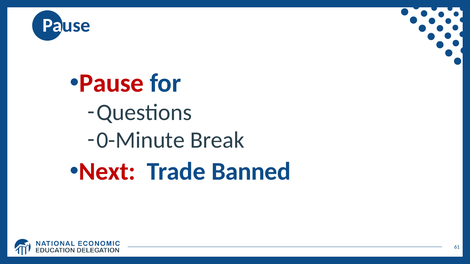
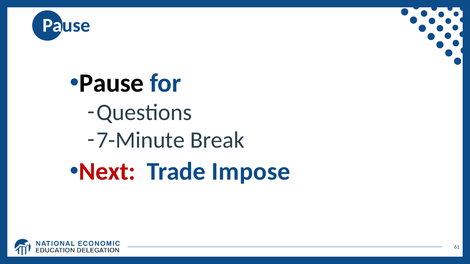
Pause colour: red -> black (111, 83)
0-Minute: 0-Minute -> 7-Minute (141, 140)
Banned: Banned -> Impose (251, 172)
